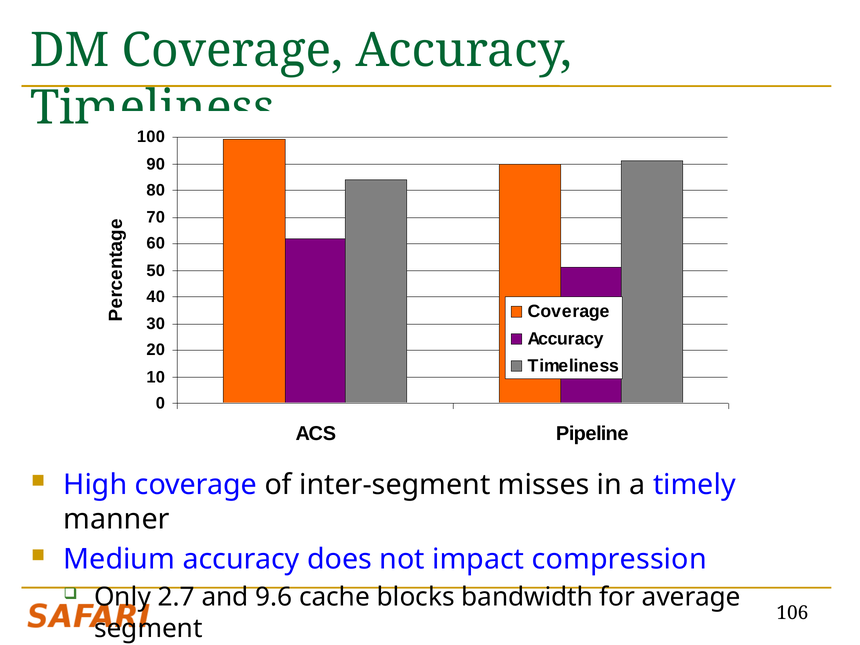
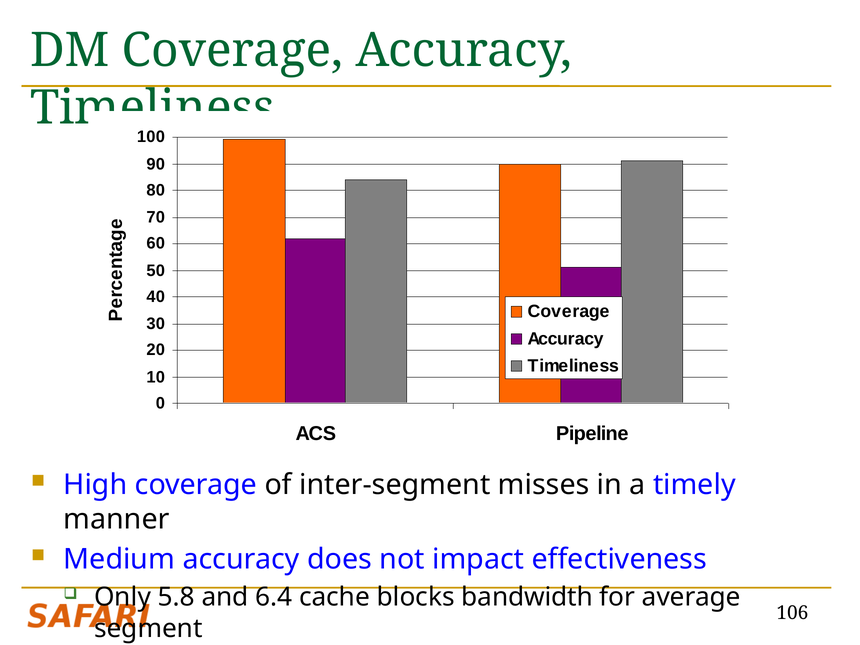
compression: compression -> effectiveness (619, 559)
2.7: 2.7 -> 5.8 (176, 597)
9.6: 9.6 -> 6.4 (274, 597)
